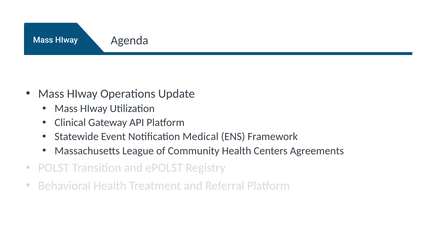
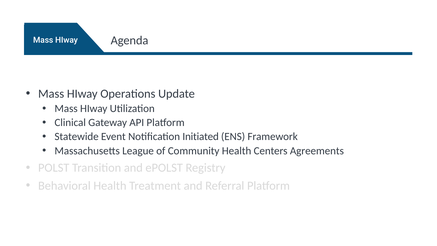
Medical: Medical -> Initiated (201, 137)
